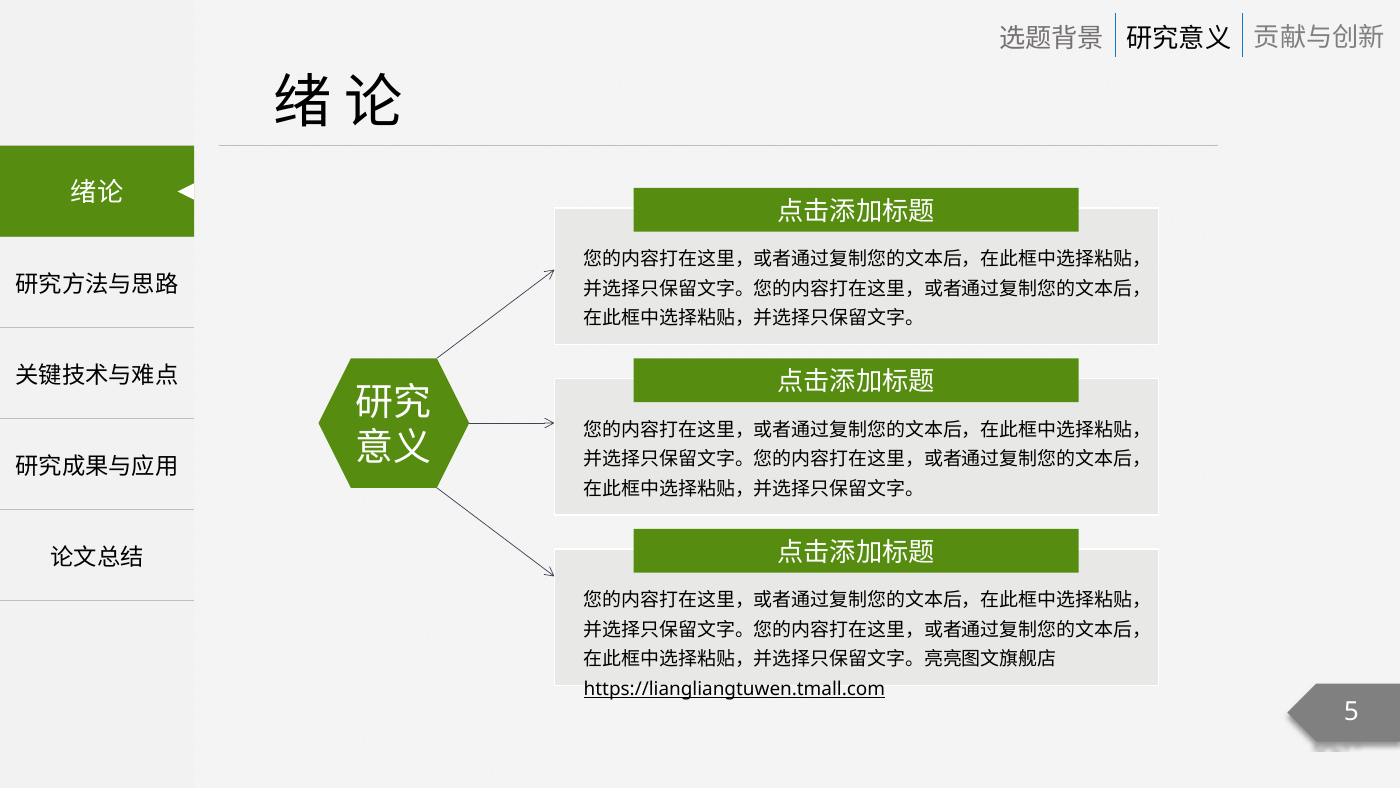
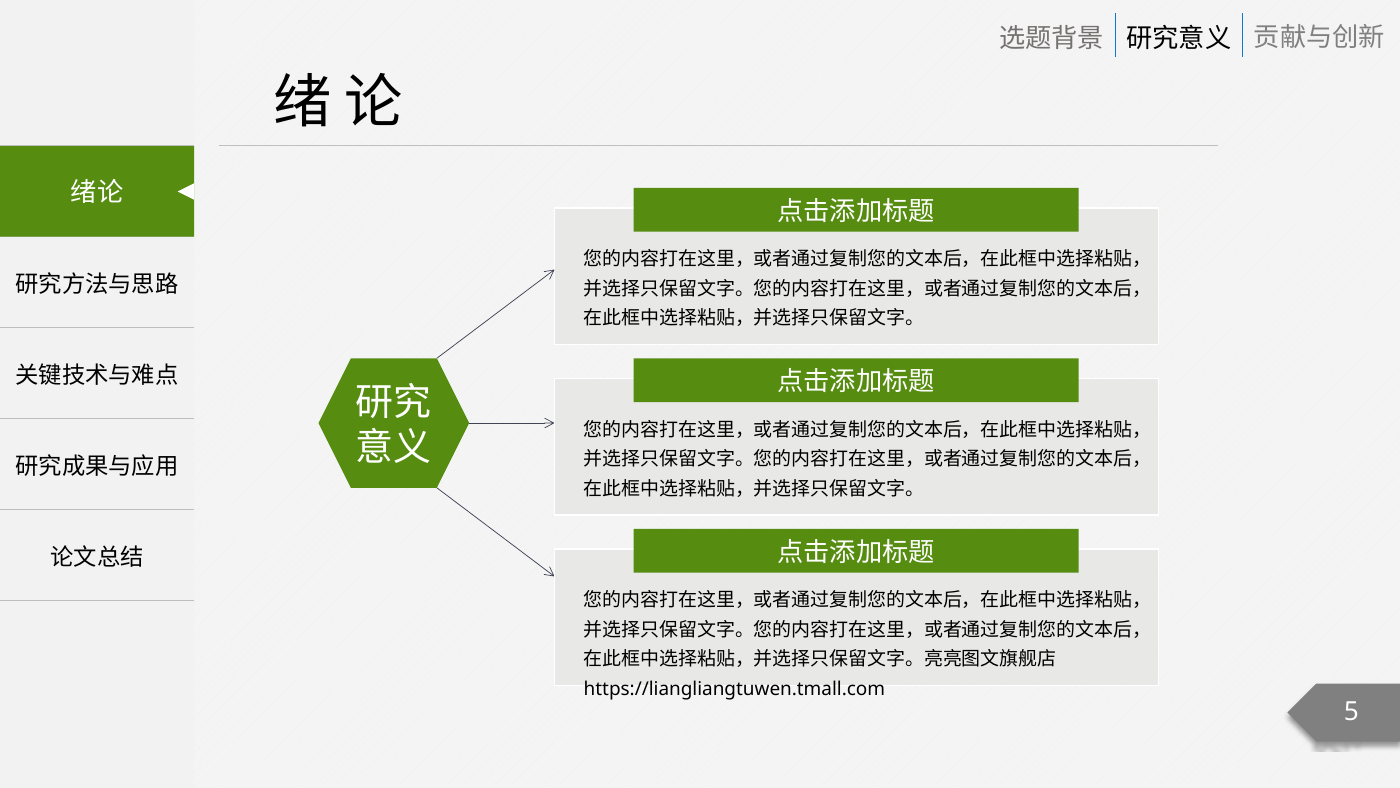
https://liangliangtuwen.tmall.com underline: present -> none (734, 689)
